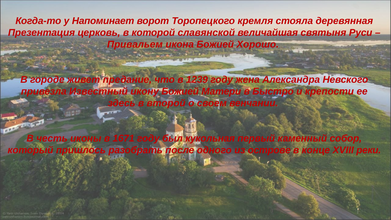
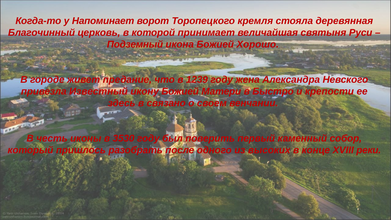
Презентация: Презентация -> Благочинный (41, 33)
славянской: славянской -> принимает (206, 33)
Привальем: Привальем -> Подземный (135, 44)
второй: второй -> связано (166, 103)
1671: 1671 -> 3530 (124, 138)
кукольная: кукольная -> поверить (210, 138)
острове: острове -> высоких (269, 150)
